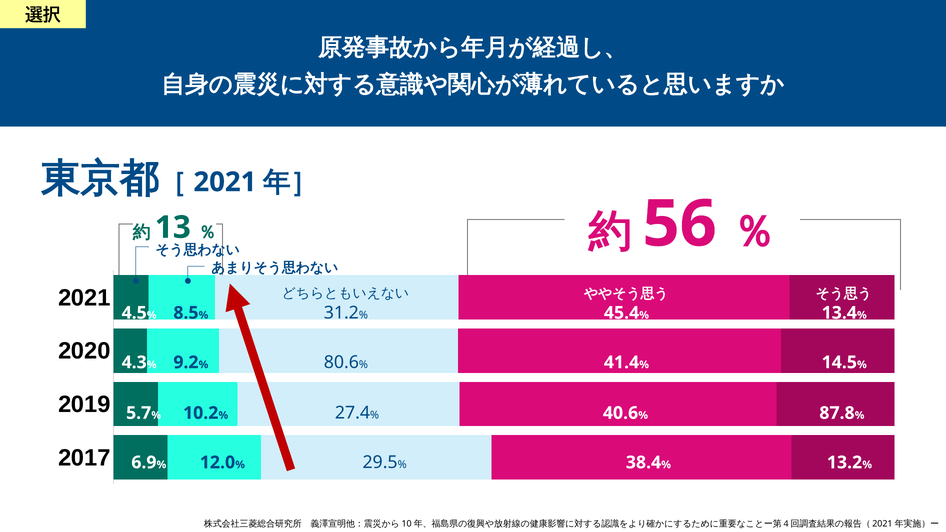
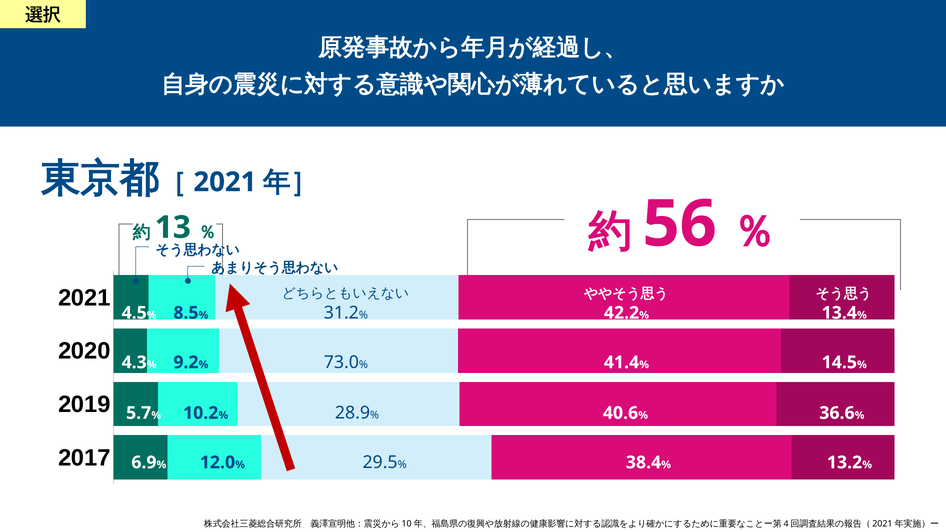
45.4: 45.4 -> 42.2 (622, 313)
80.6: 80.6 -> 73.0 (341, 362)
27.4: 27.4 -> 28.9 (353, 413)
87.8: 87.8 -> 36.6 (837, 413)
